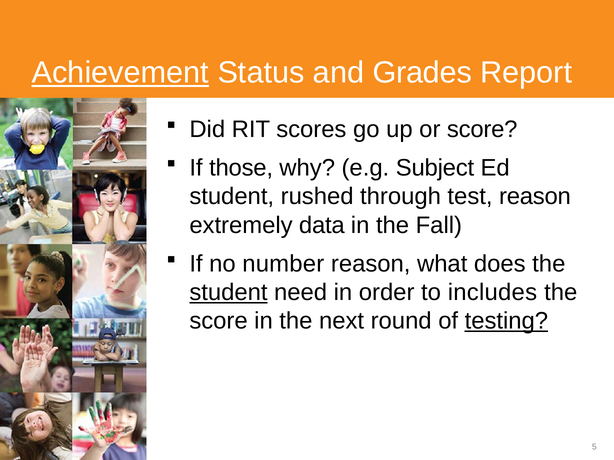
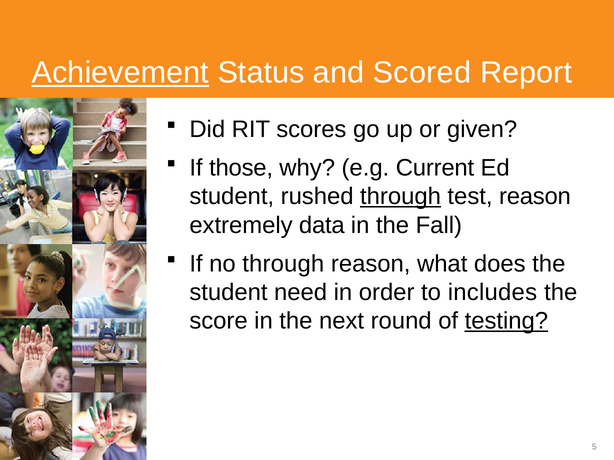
Grades: Grades -> Scored (422, 73)
or score: score -> given (482, 129)
Subject: Subject -> Current (435, 168)
through underline: none -> present (401, 197)
no number: number -> through (283, 264)
student underline: present -> none (228, 293)
